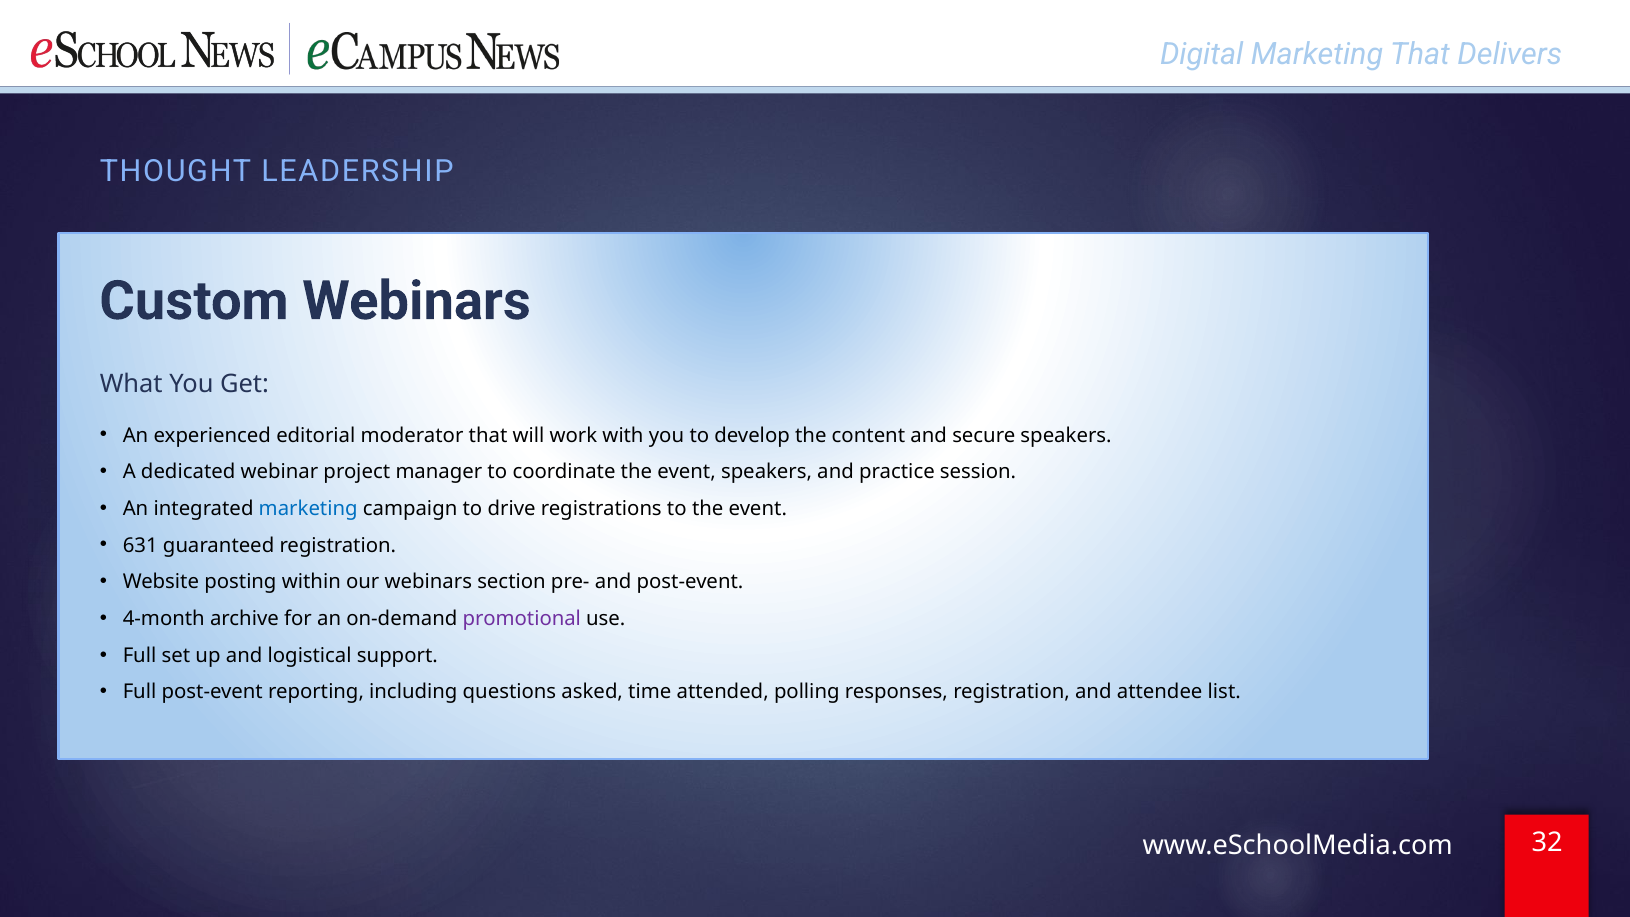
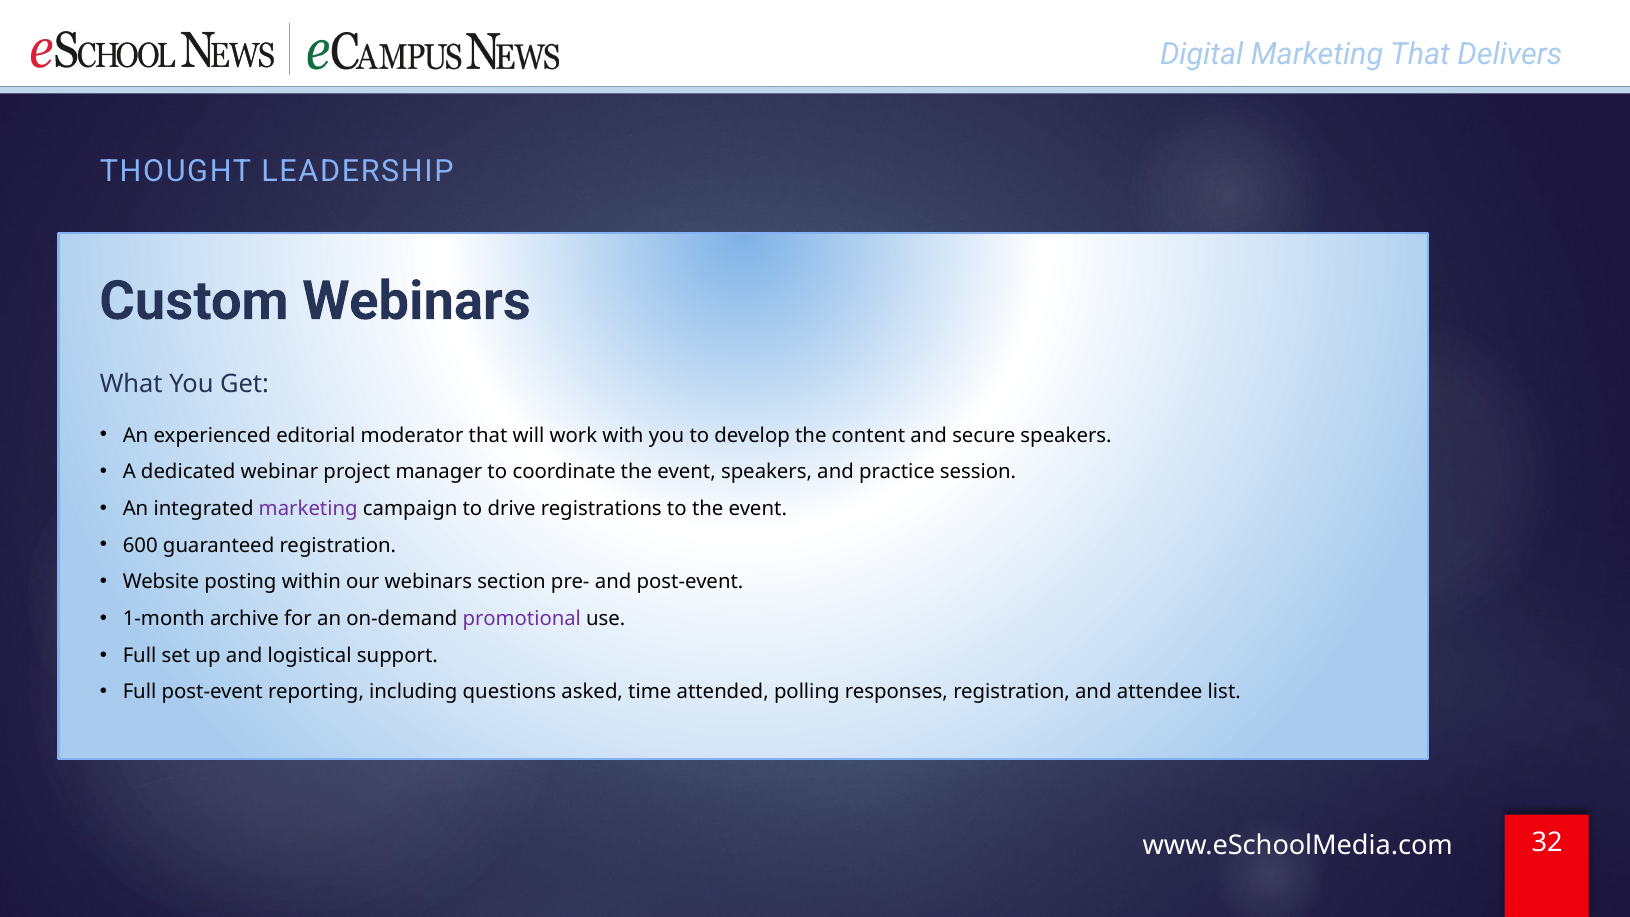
marketing colour: blue -> purple (308, 509)
631: 631 -> 600 (140, 545)
4-month: 4-month -> 1-month (164, 619)
